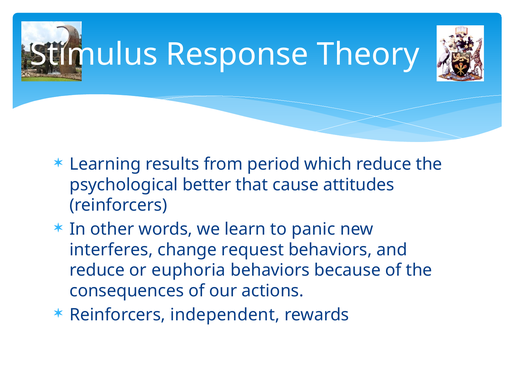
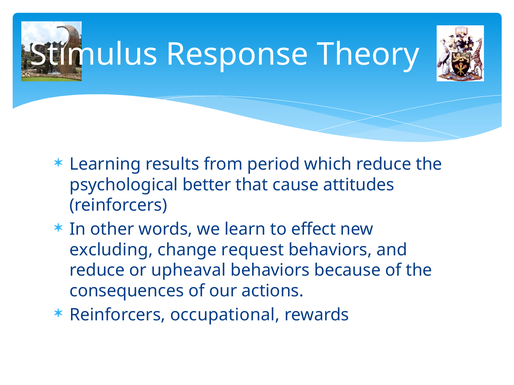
panic: panic -> effect (314, 230)
interferes: interferes -> excluding (111, 250)
euphoria: euphoria -> upheaval (189, 271)
independent: independent -> occupational (225, 315)
